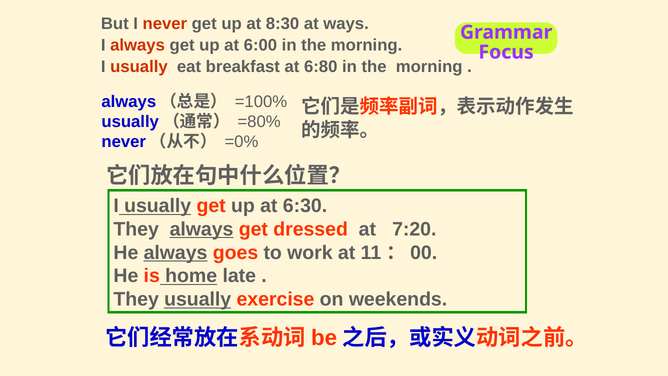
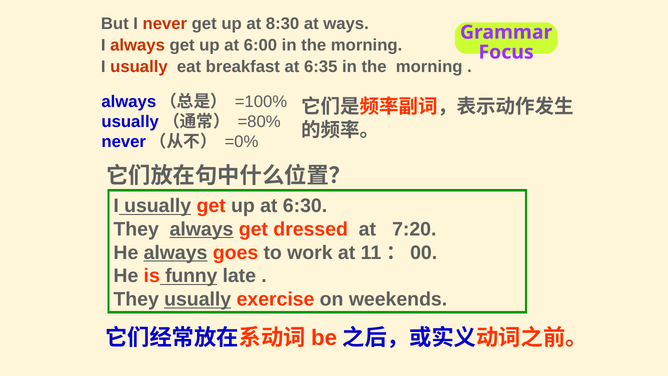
6:80: 6:80 -> 6:35 (321, 67)
home: home -> funny (191, 276)
